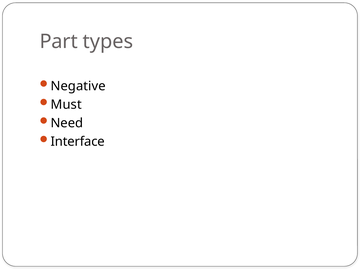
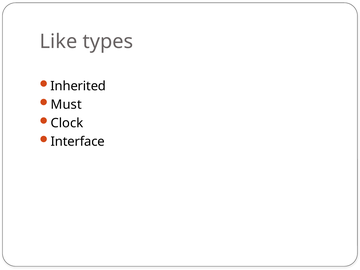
Part: Part -> Like (58, 42)
Negative: Negative -> Inherited (78, 86)
Need: Need -> Clock (67, 123)
